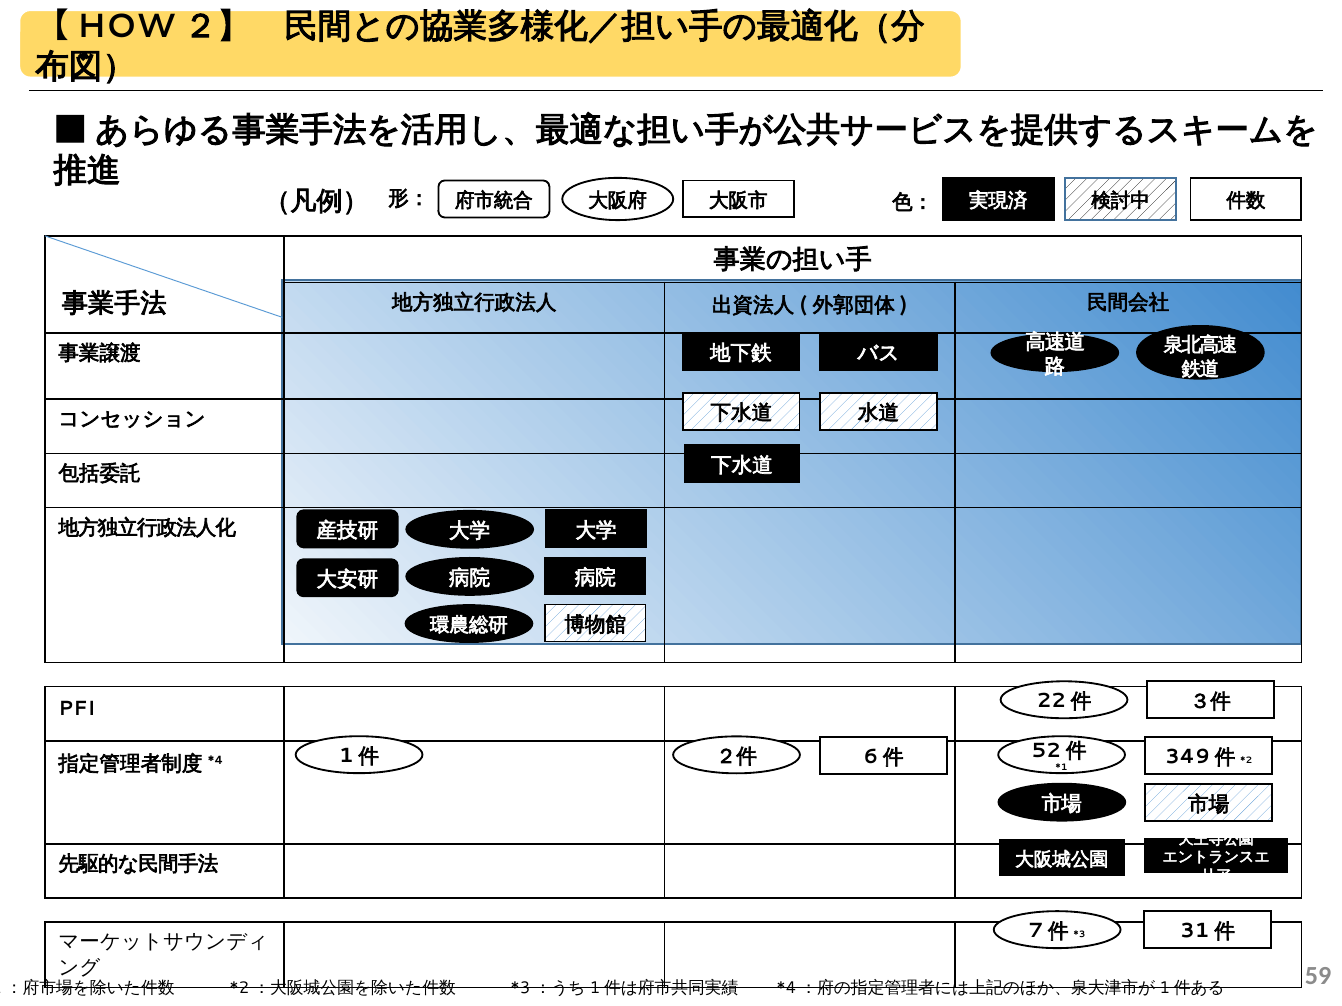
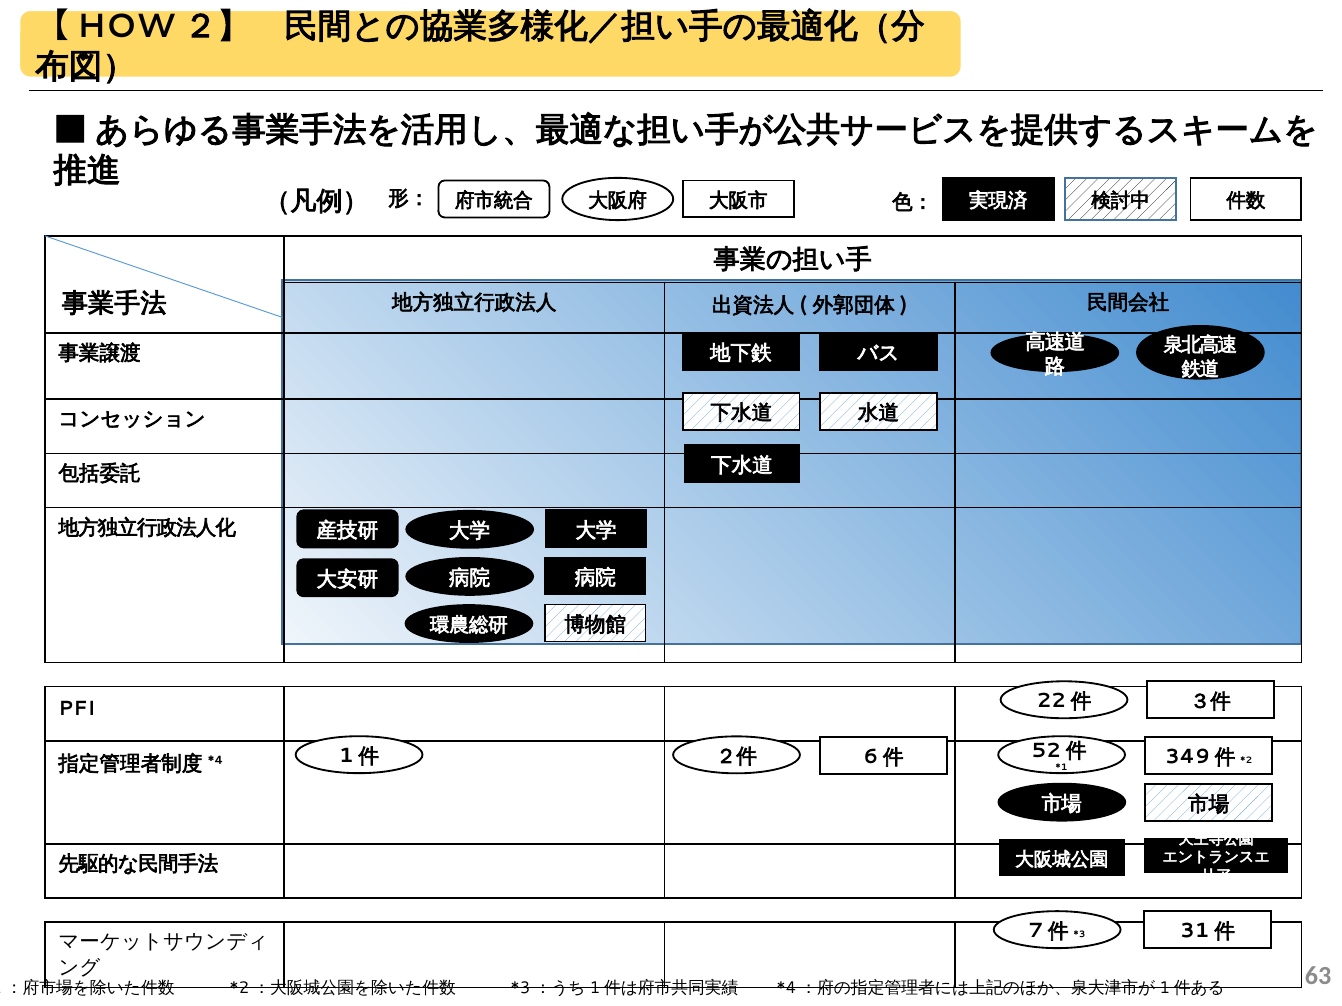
59: 59 -> 63 (1318, 976)
